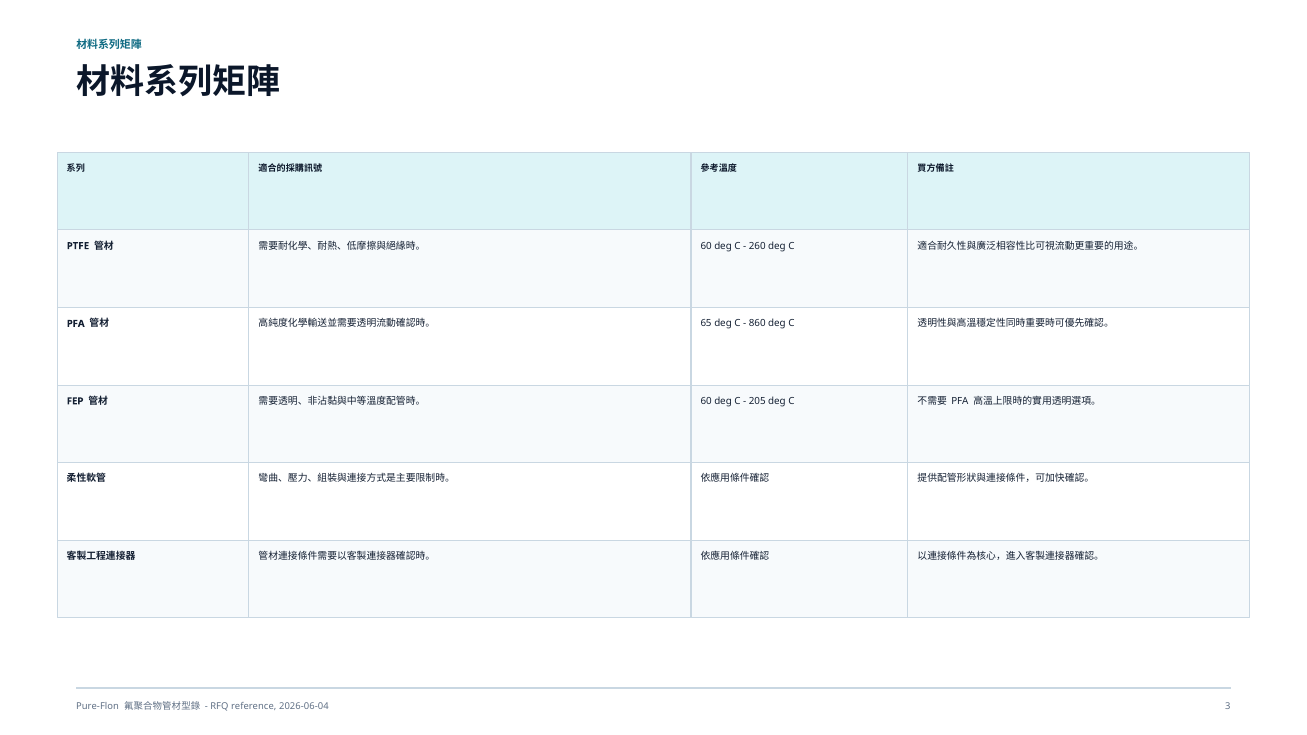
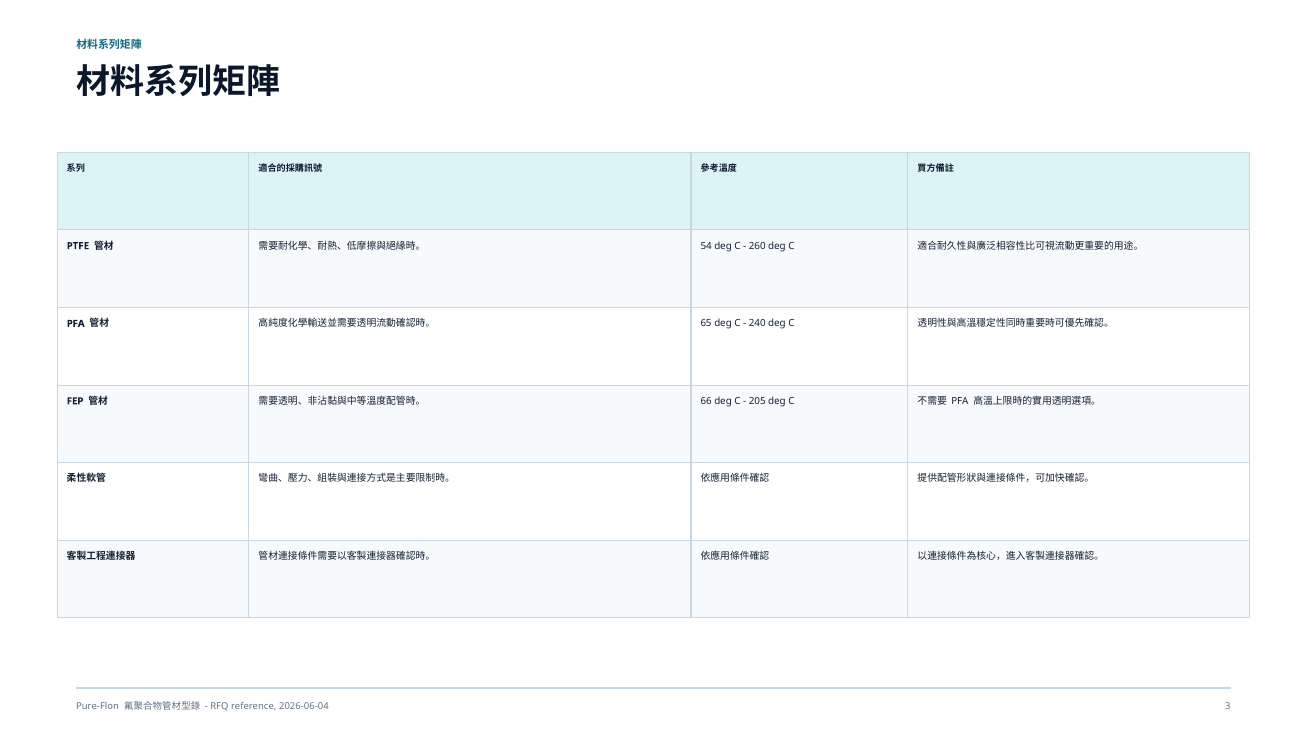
60: 60 -> 54 (706, 246)
860: 860 -> 240 (757, 324)
60: 60 -> 66 (706, 401)
